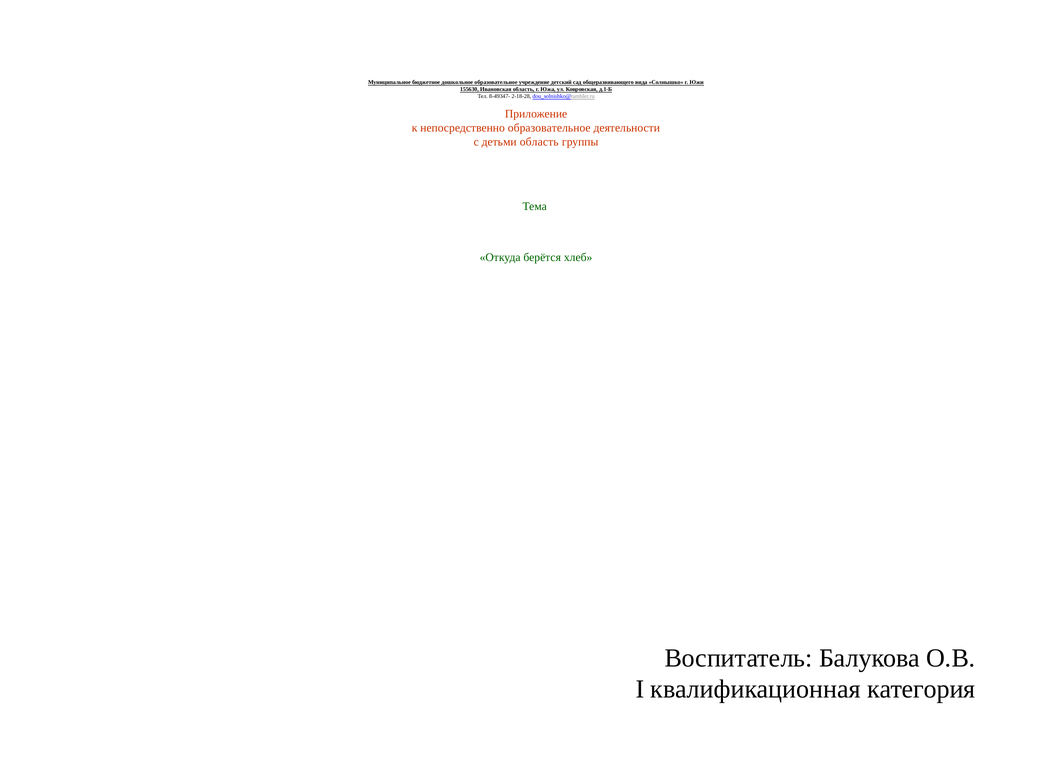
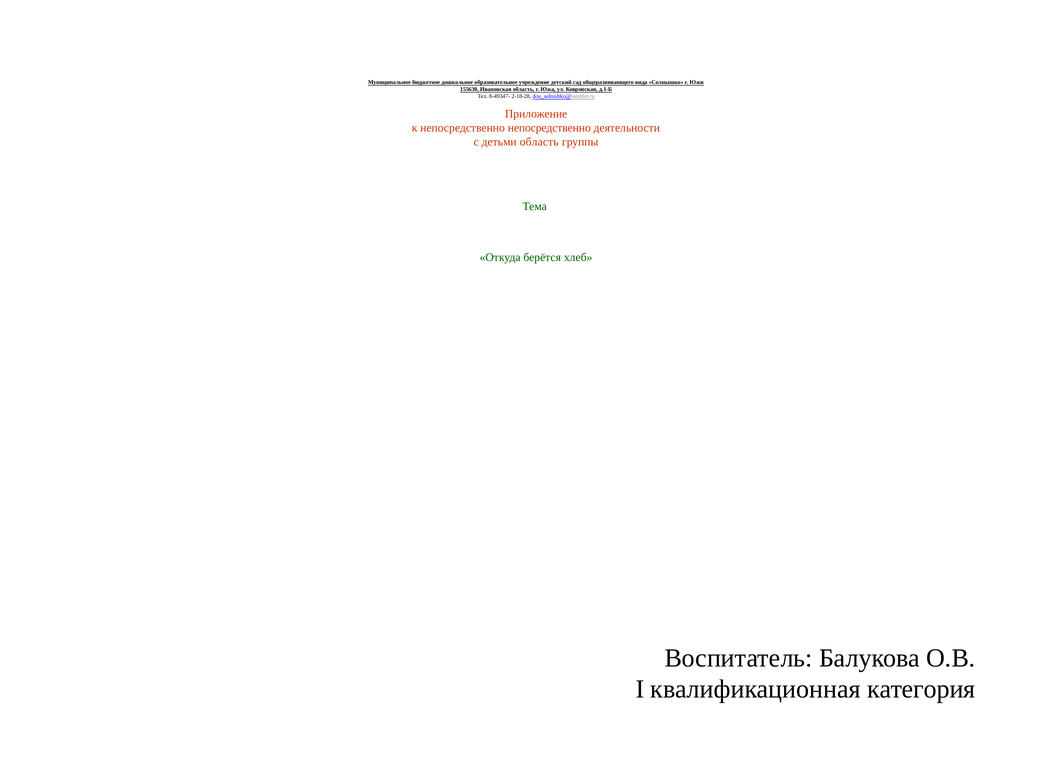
непосредственно образовательное: образовательное -> непосредственно (549, 128)
